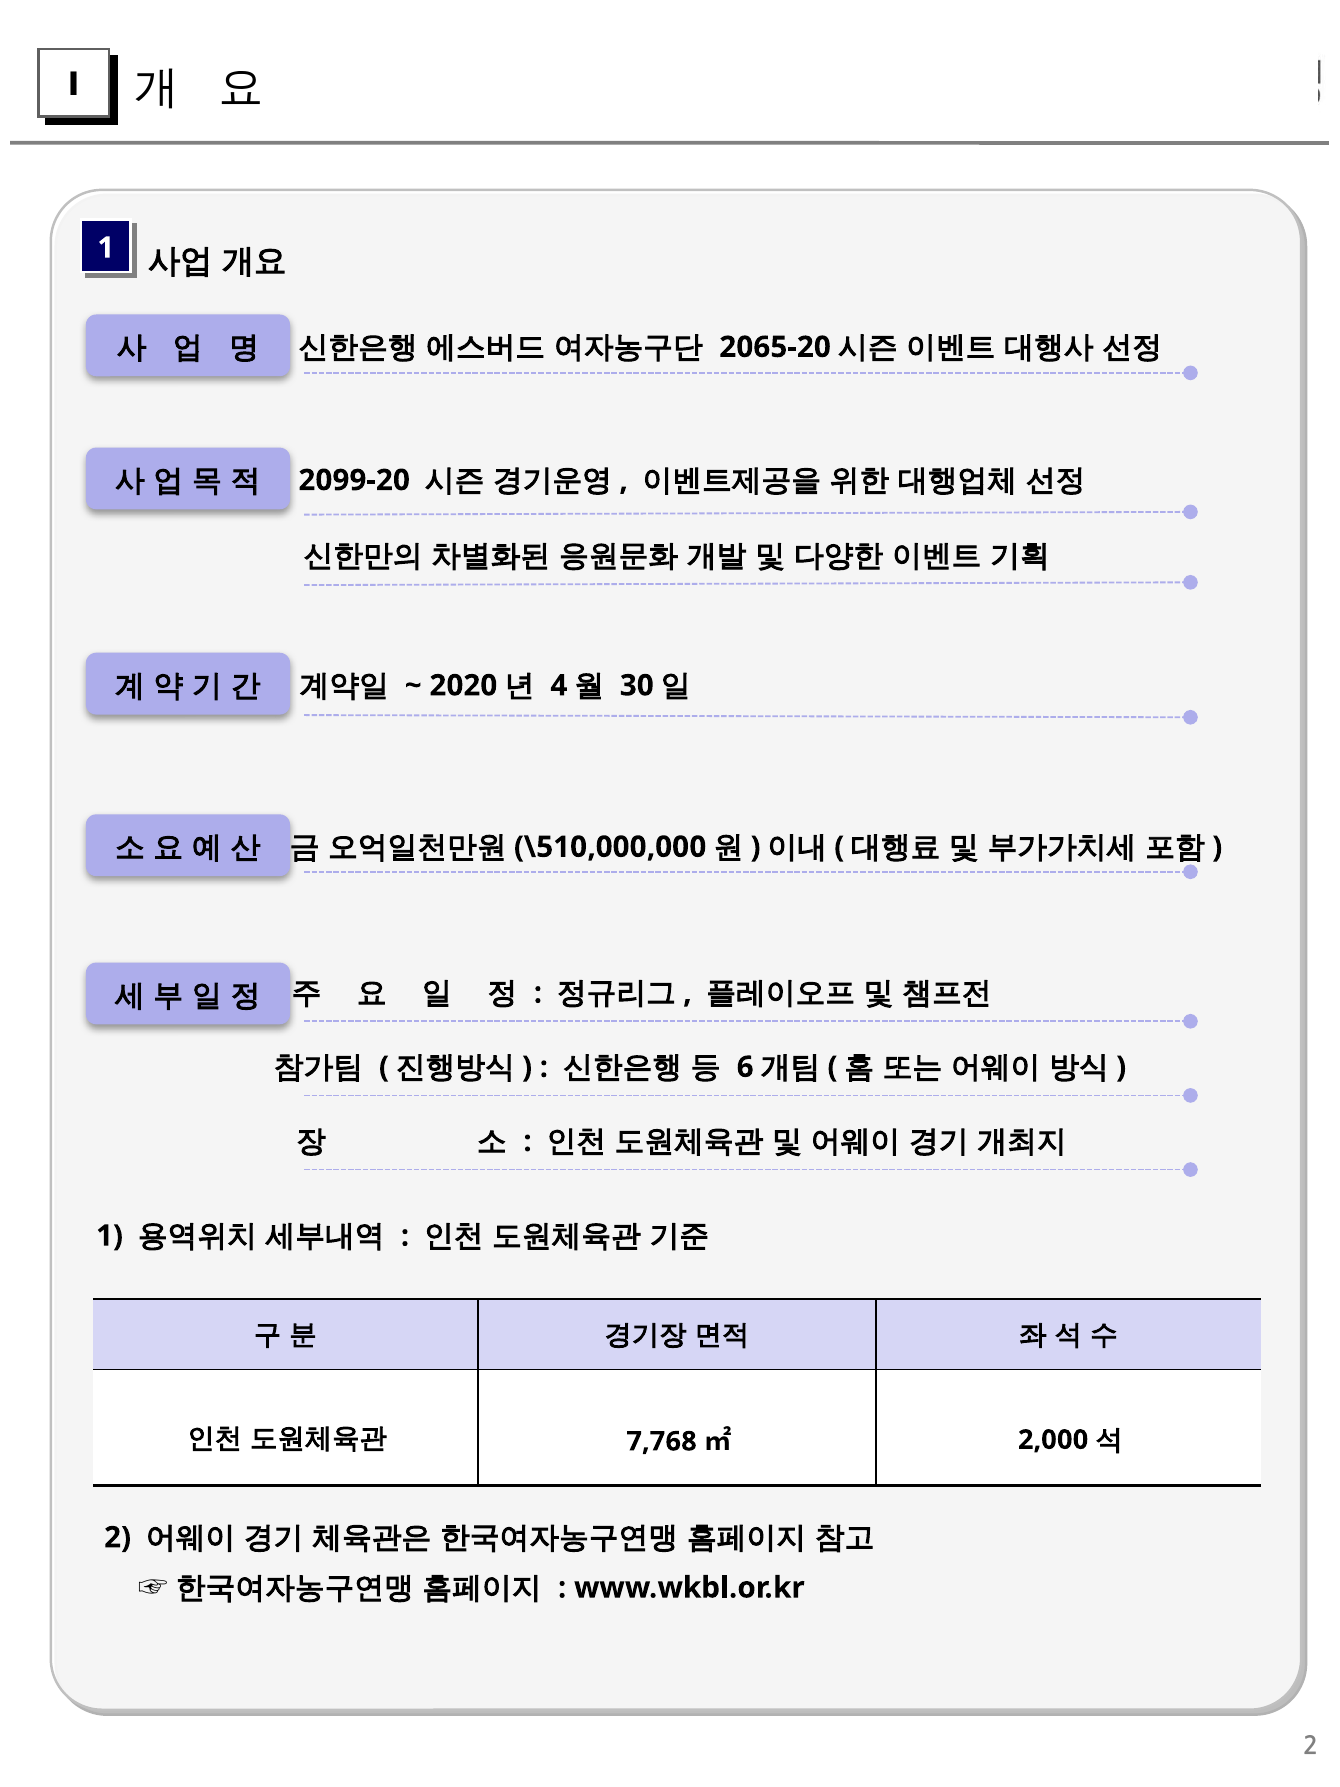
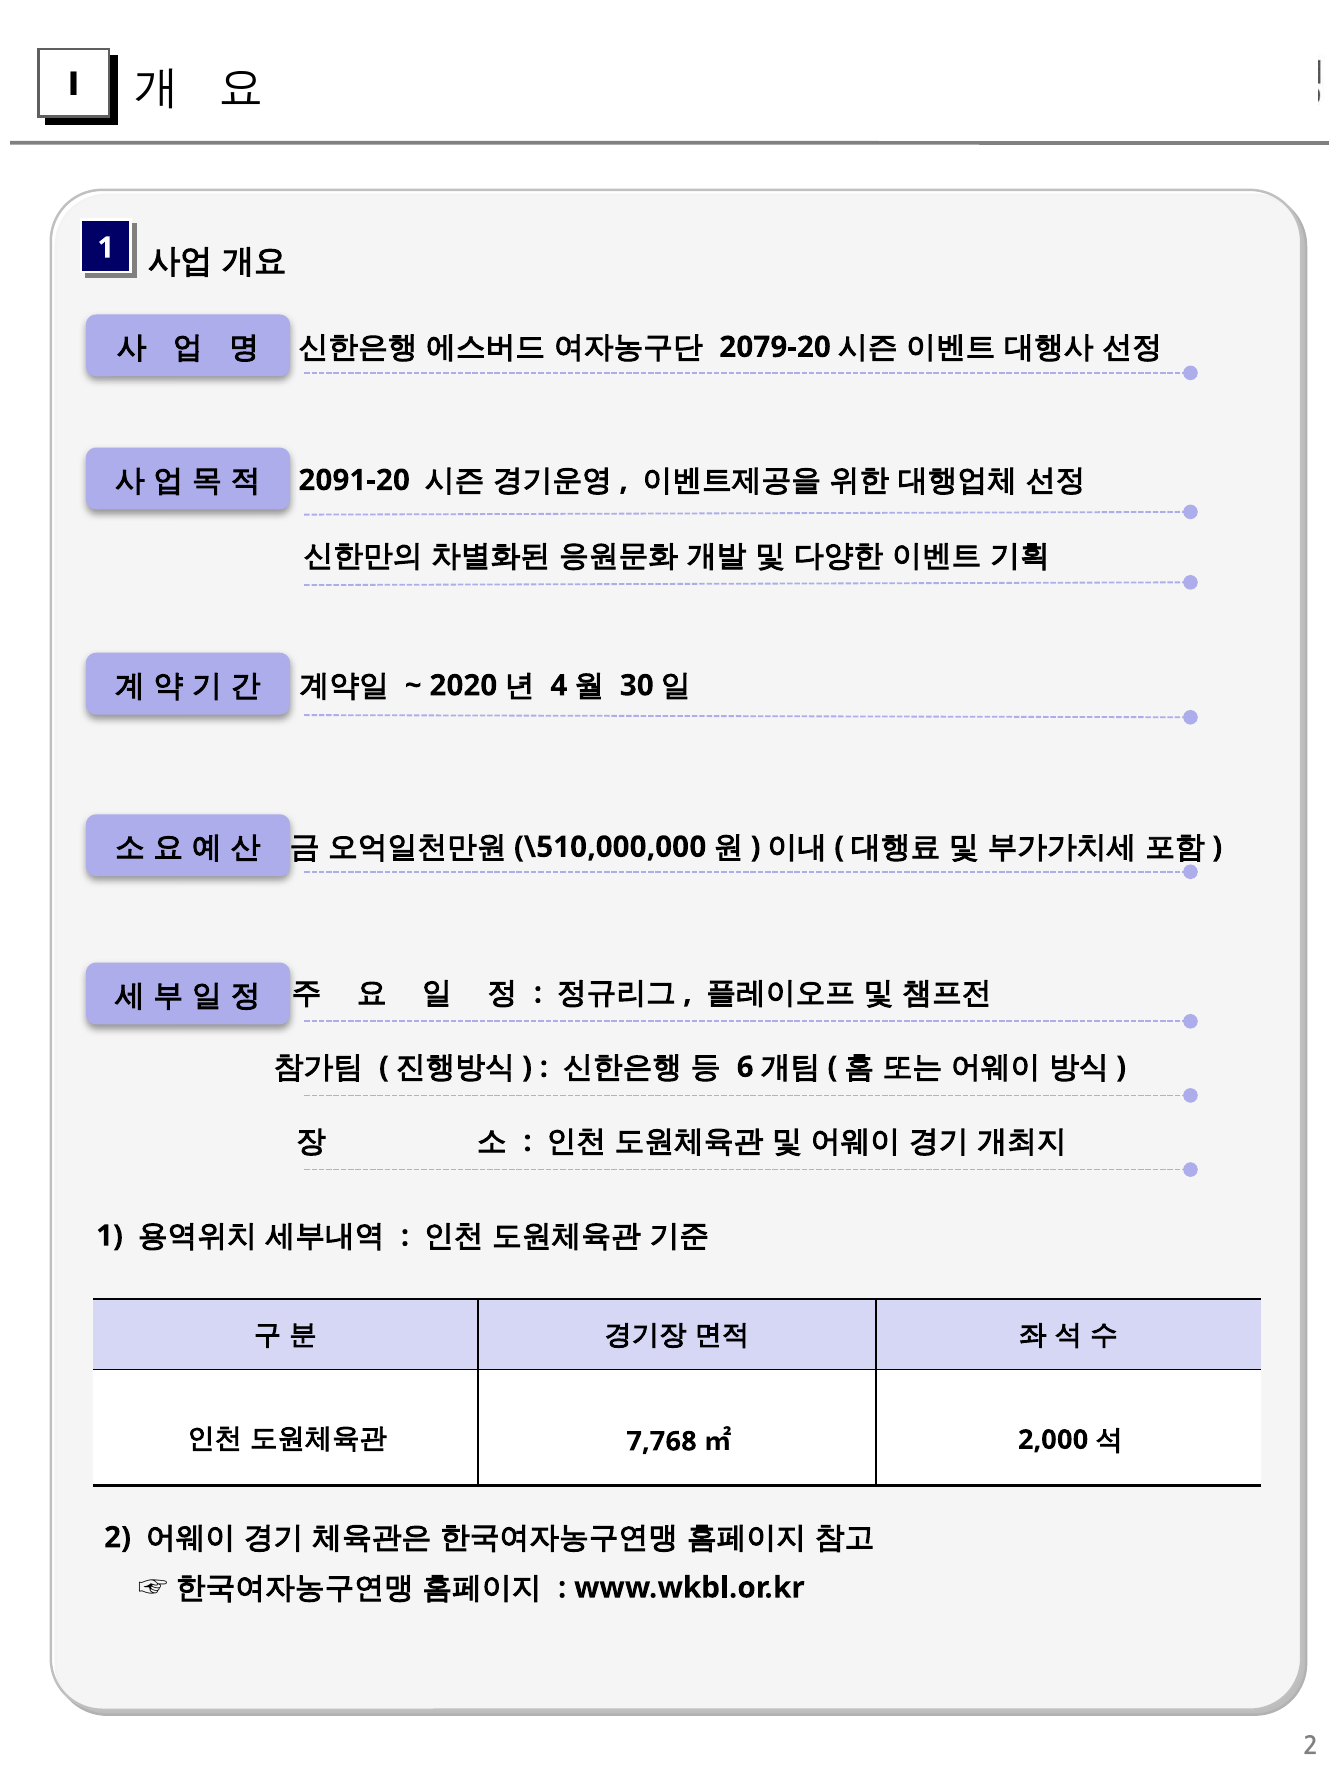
2065-20: 2065-20 -> 2079-20 (775, 347)
2099-20: 2099-20 -> 2091-20 (354, 480)
